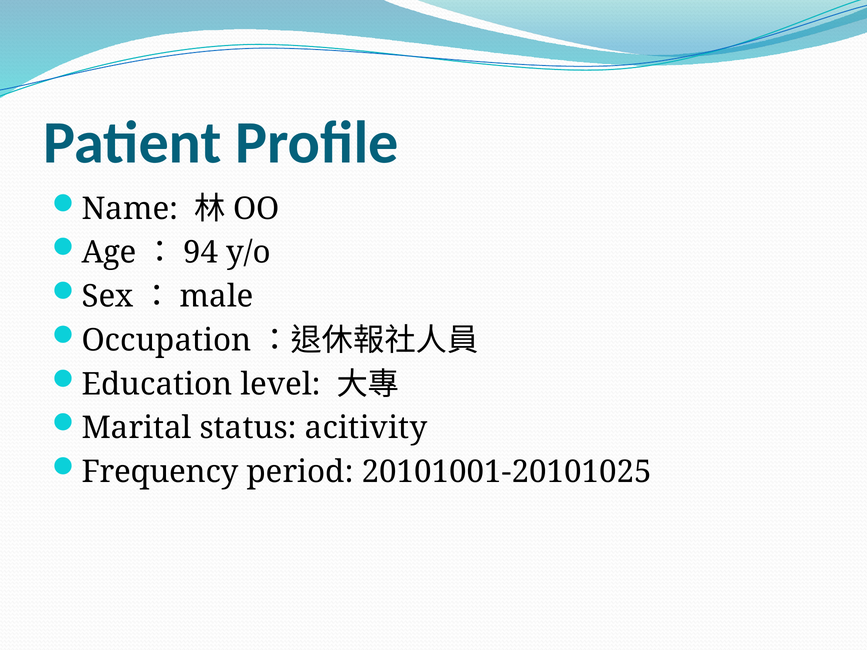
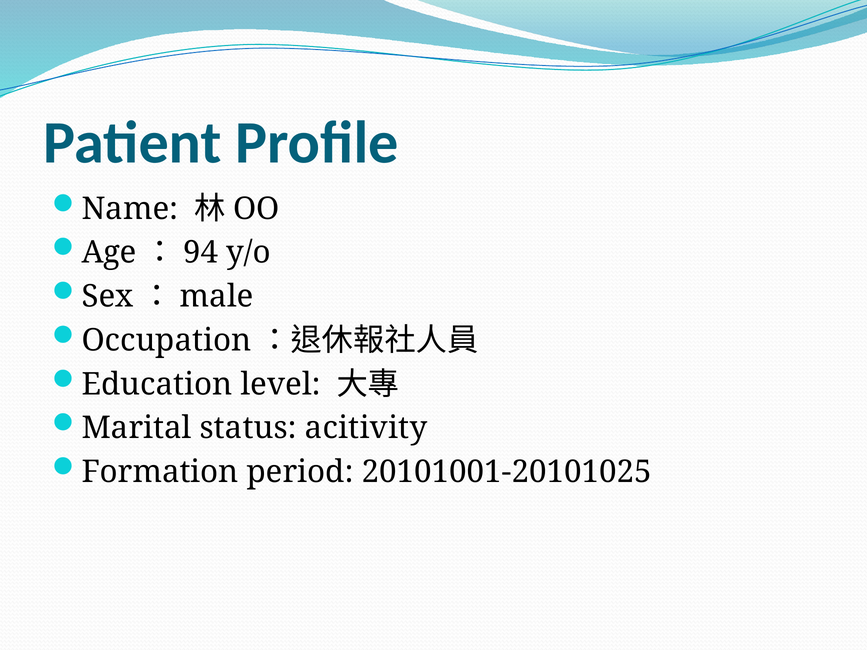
Frequency: Frequency -> Formation (160, 472)
